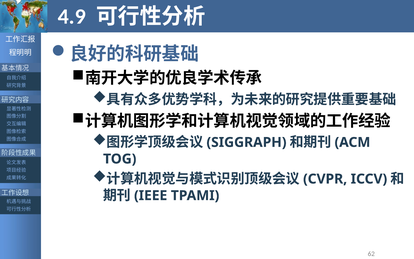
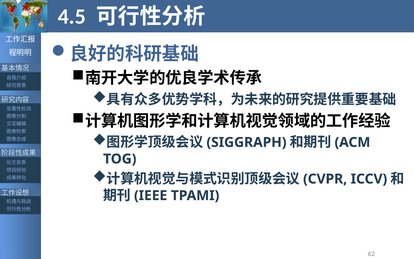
4.9: 4.9 -> 4.5 (72, 17)
